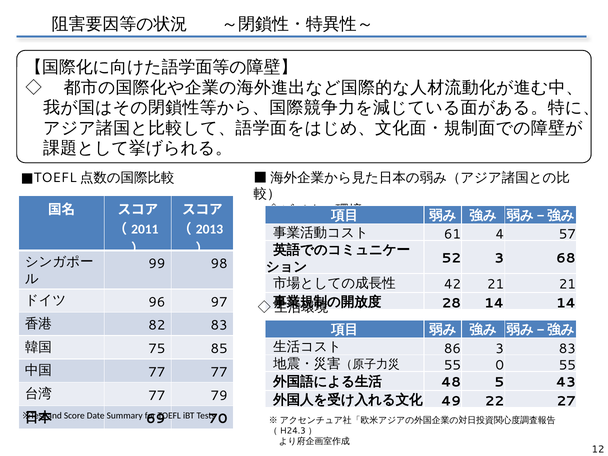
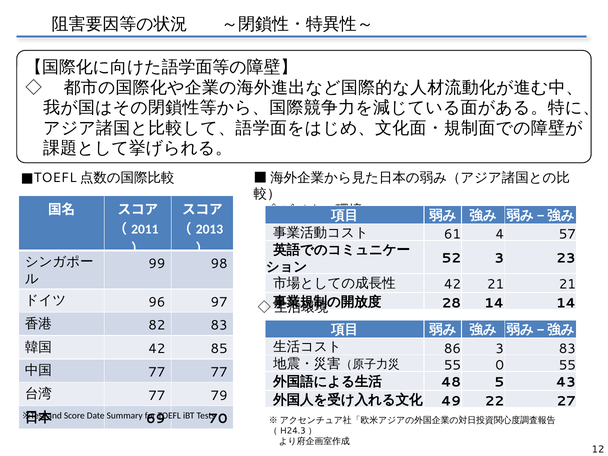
68: 68 -> 23 (566, 258)
75: 75 -> 42 (157, 349)
